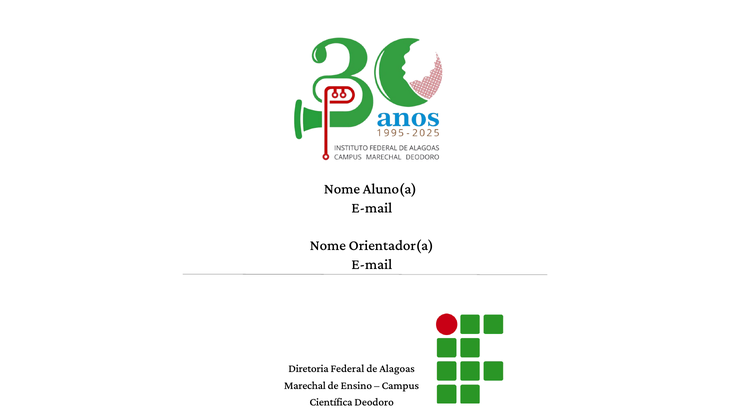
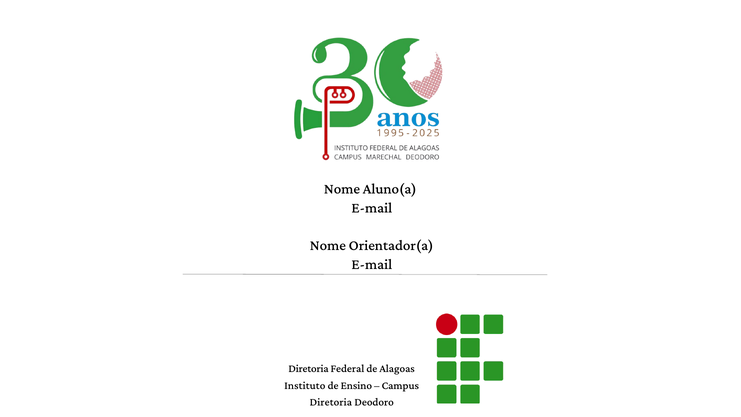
Marechal: Marechal -> Instituto (305, 384)
Científica: Científica -> Diretoria (331, 401)
